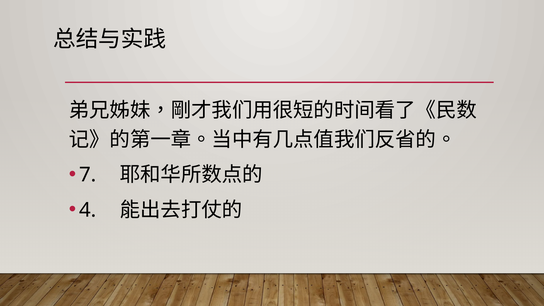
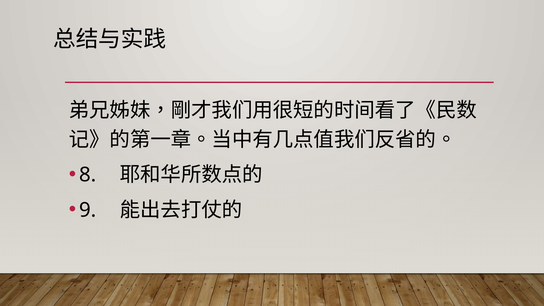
7: 7 -> 8 (88, 175)
4: 4 -> 9 (88, 210)
